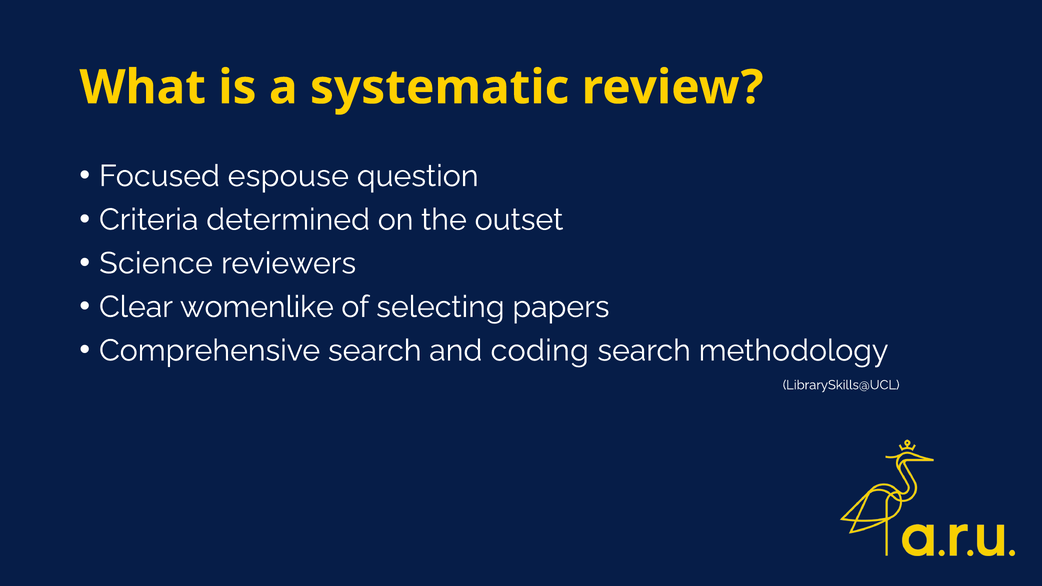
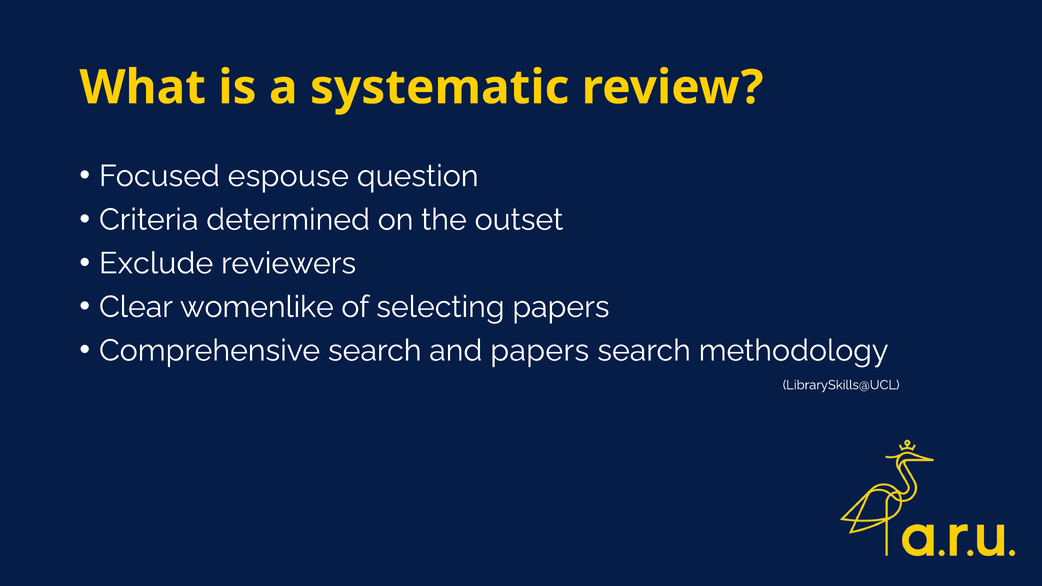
Science: Science -> Exclude (156, 263)
and coding: coding -> papers (540, 351)
